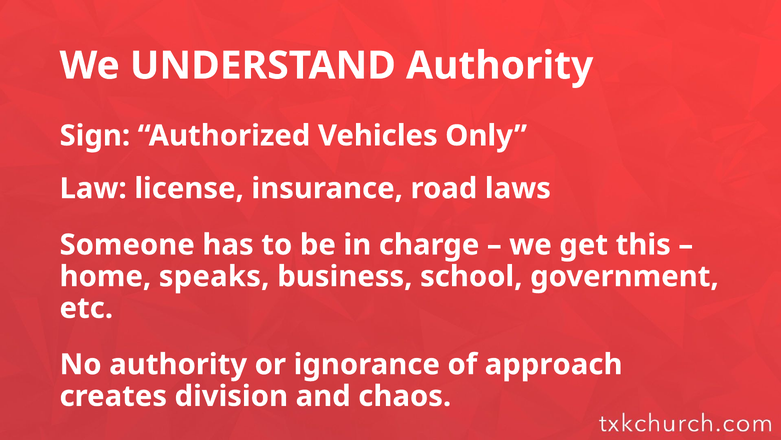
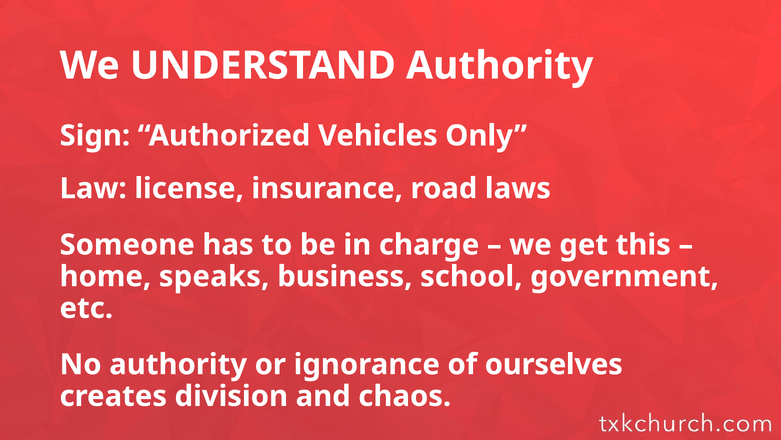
approach: approach -> ourselves (554, 364)
